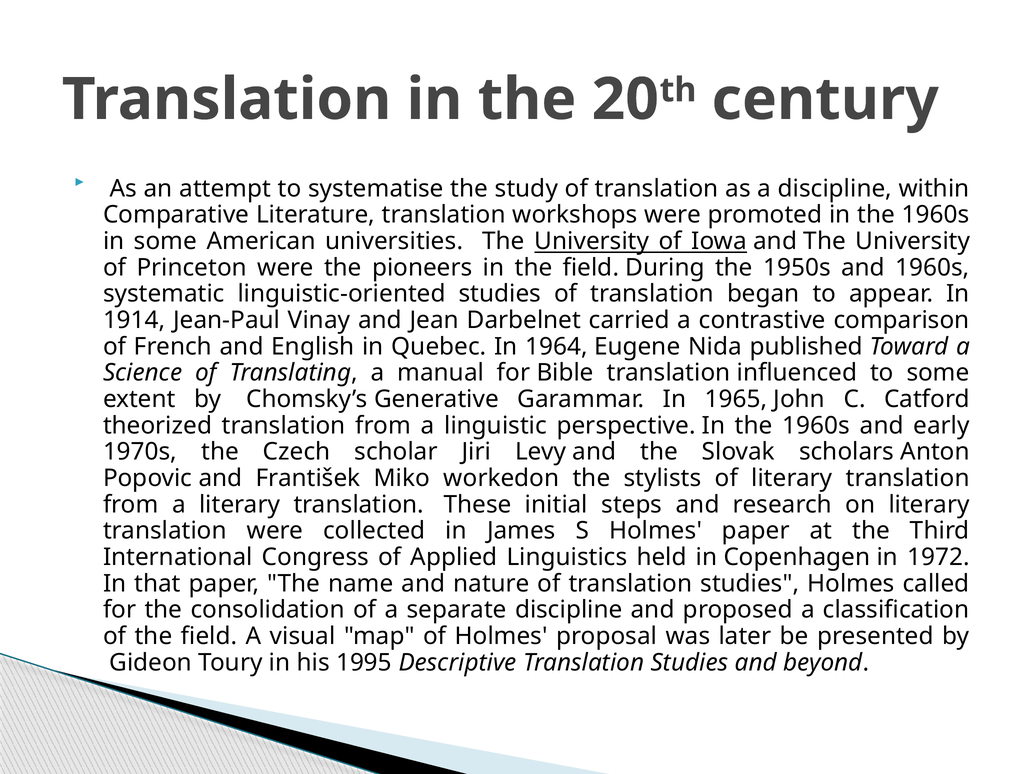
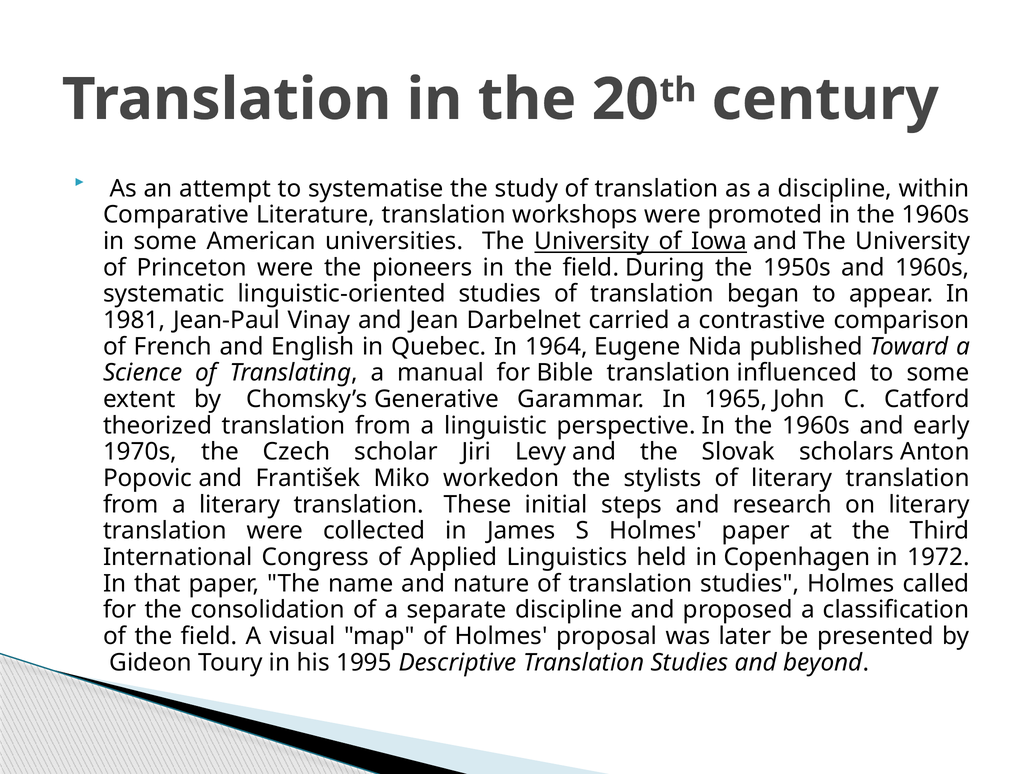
1914: 1914 -> 1981 (134, 320)
